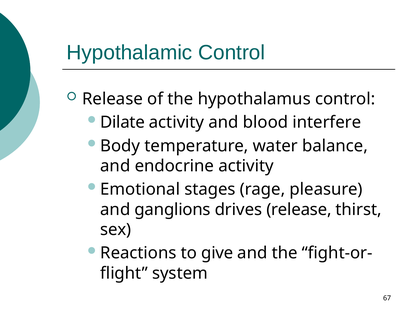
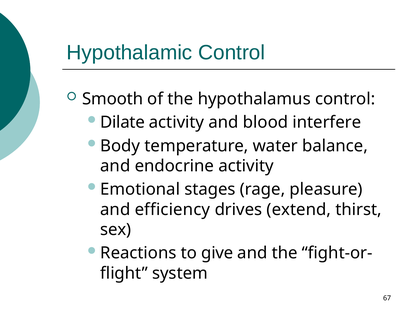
Release: Release -> Smooth (113, 99)
ganglions: ganglions -> efficiency (172, 210)
drives release: release -> extend (299, 210)
